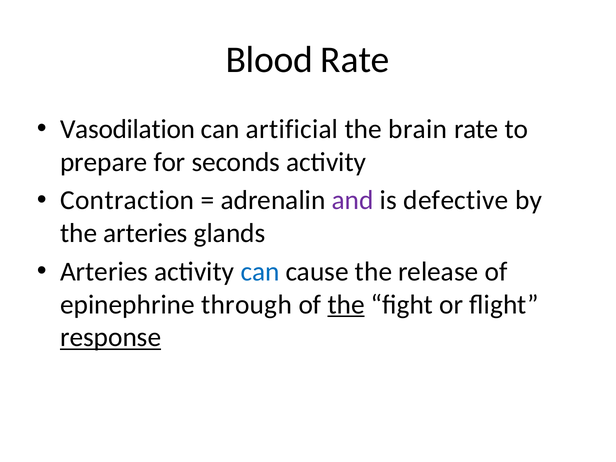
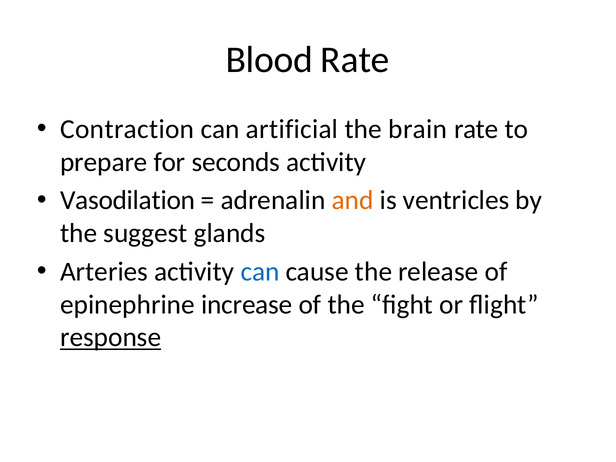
Vasodilation: Vasodilation -> Contraction (127, 129)
Contraction: Contraction -> Vasodilation (128, 200)
and colour: purple -> orange (353, 200)
defective: defective -> ventricles (456, 200)
the arteries: arteries -> suggest (145, 233)
through: through -> increase (247, 304)
the underline: present -> none (346, 304)
